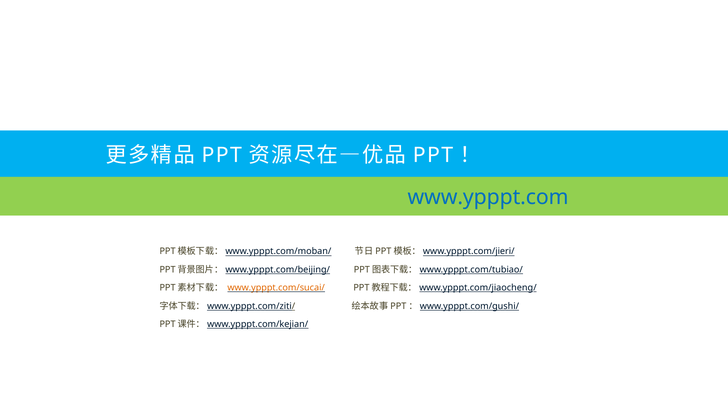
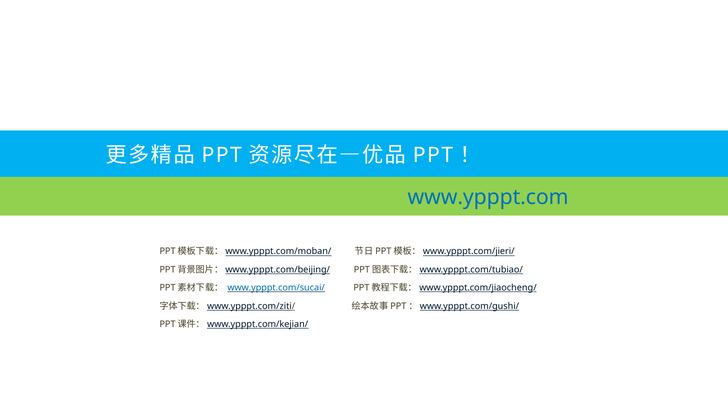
www.ypppt.com/sucai/ colour: orange -> blue (276, 287)
